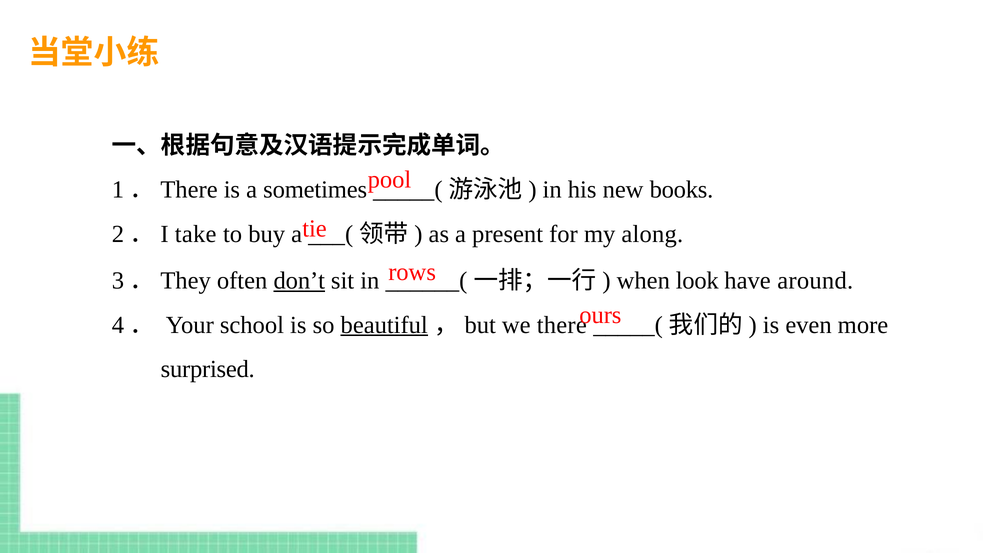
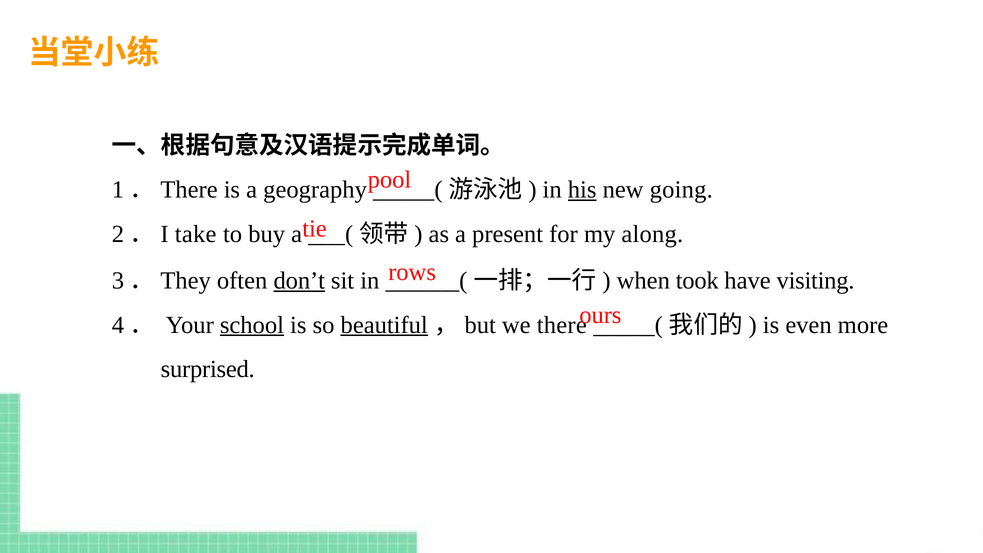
sometimes: sometimes -> geography (315, 190)
his underline: none -> present (582, 190)
books: books -> going (681, 190)
look: look -> took (697, 281)
around: around -> visiting (816, 281)
school underline: none -> present (252, 325)
